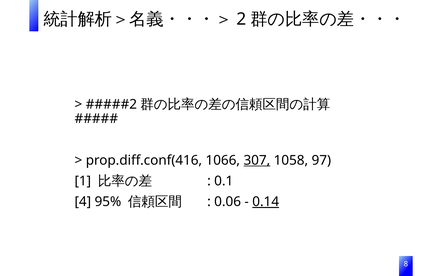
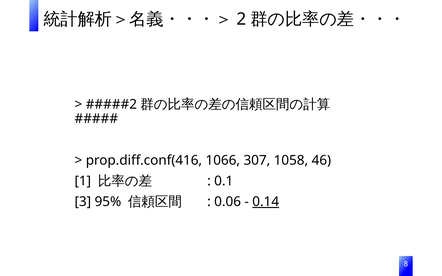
307 underline: present -> none (257, 160)
97: 97 -> 46 (321, 160)
4: 4 -> 3 (83, 202)
